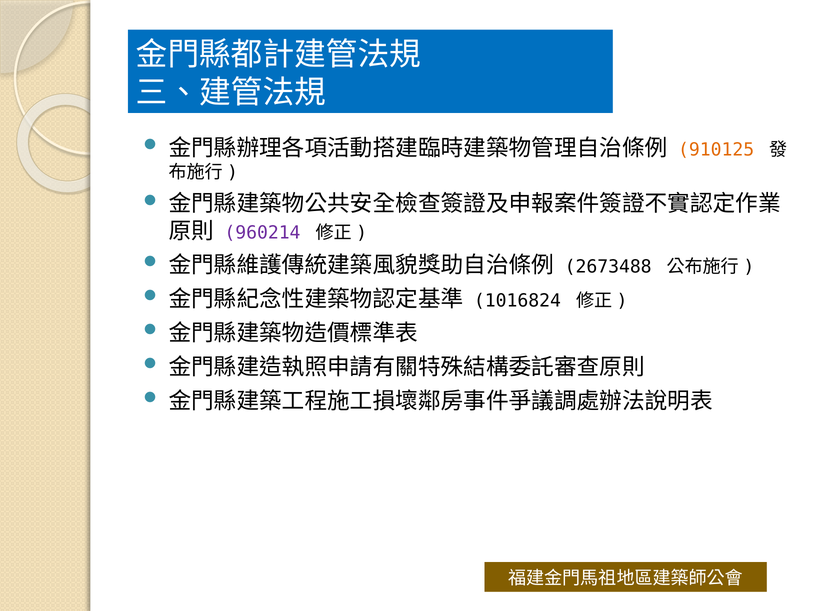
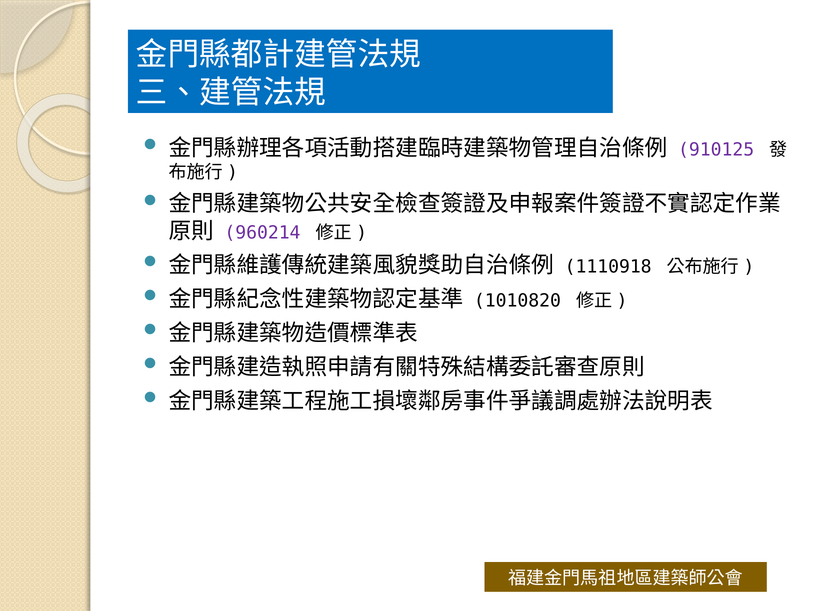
910125 colour: orange -> purple (716, 150)
2673488: 2673488 -> 1110918 (608, 267)
1016824: 1016824 -> 1010820 (517, 301)
